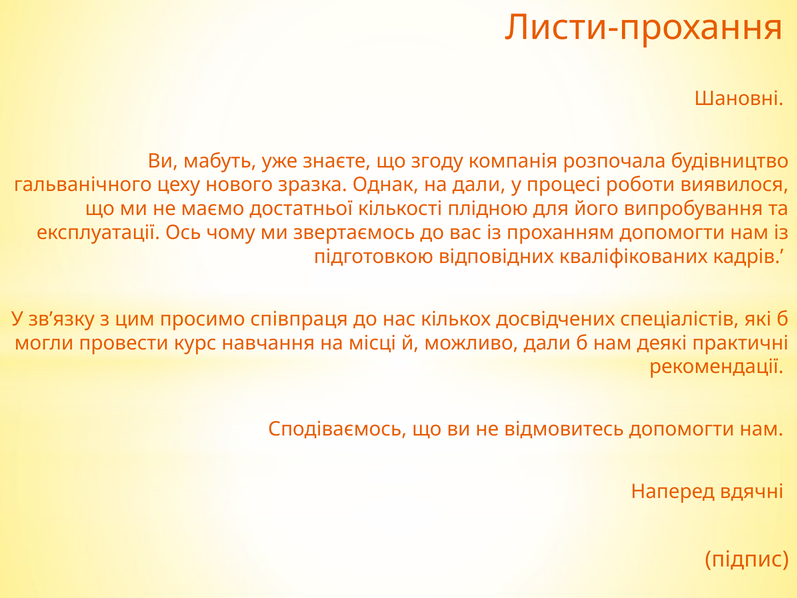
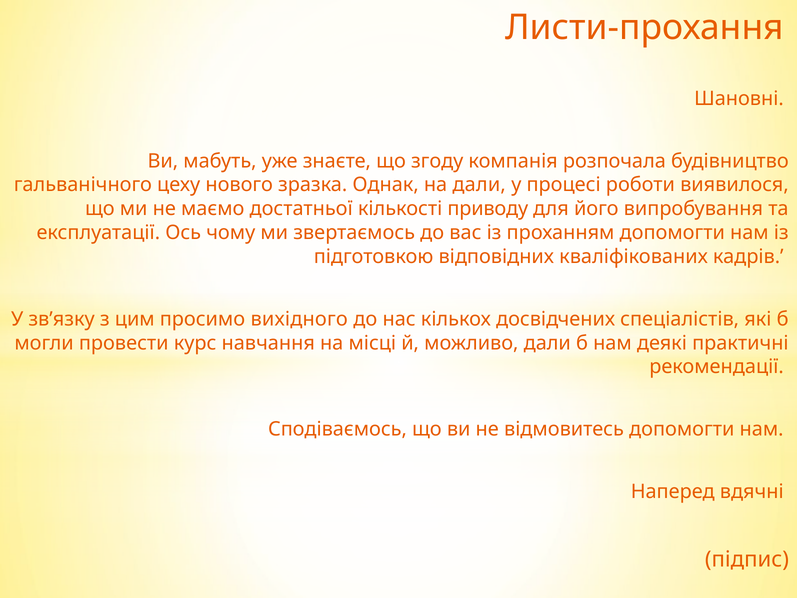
плідною: плідною -> приводу (488, 209)
співпраця: співпраця -> вихідного (299, 319)
